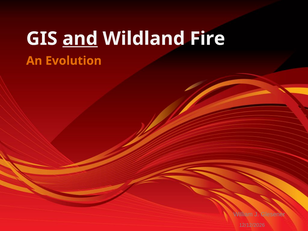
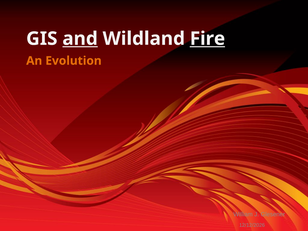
Fire underline: none -> present (207, 39)
